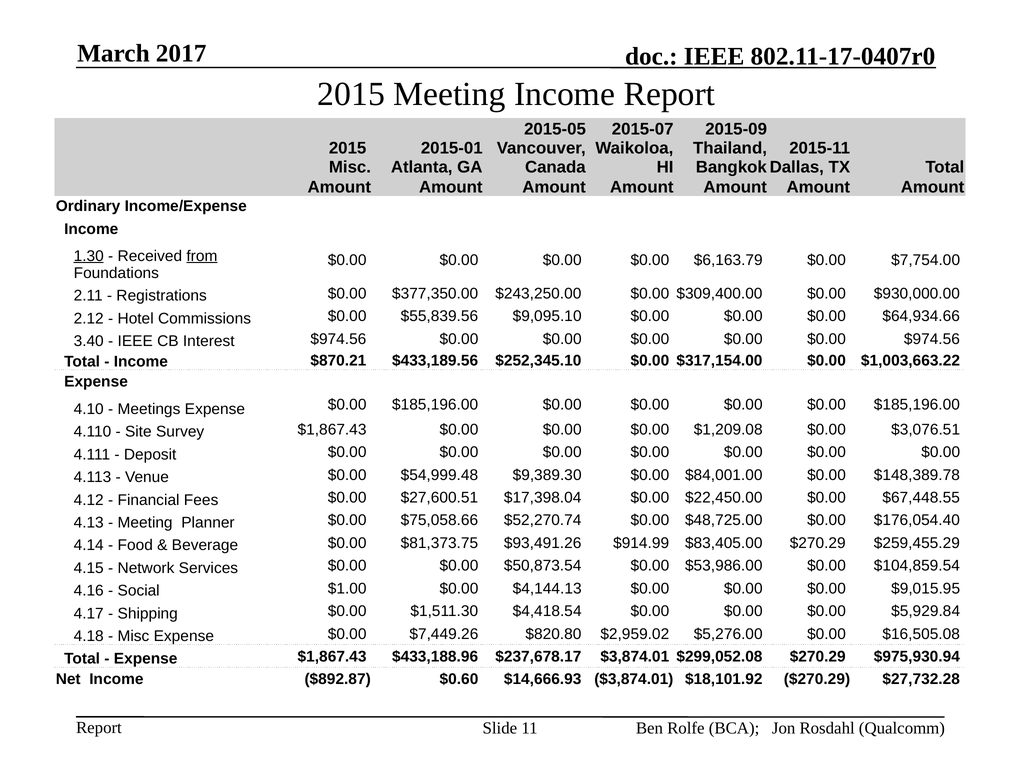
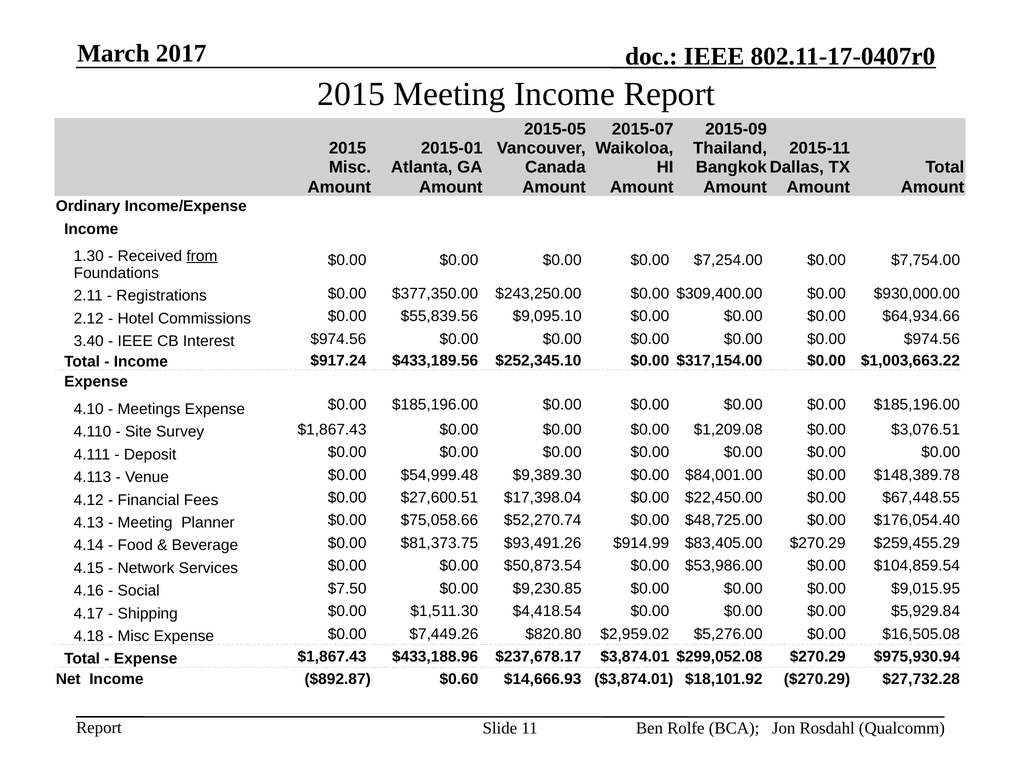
1.30 underline: present -> none (89, 256)
$6,163.79: $6,163.79 -> $7,254.00 (728, 260)
$870.21: $870.21 -> $917.24 (338, 360)
$1.00: $1.00 -> $7.50 (347, 589)
$4,144.13: $4,144.13 -> $9,230.85 (547, 589)
